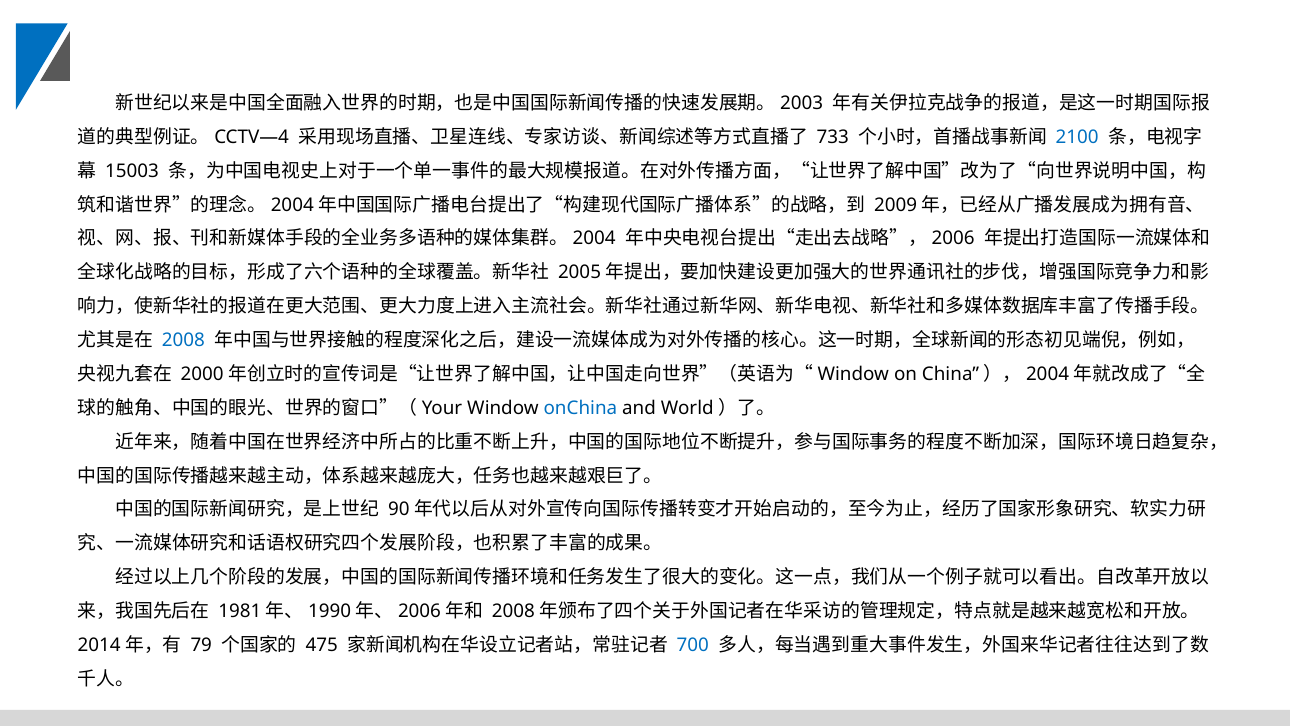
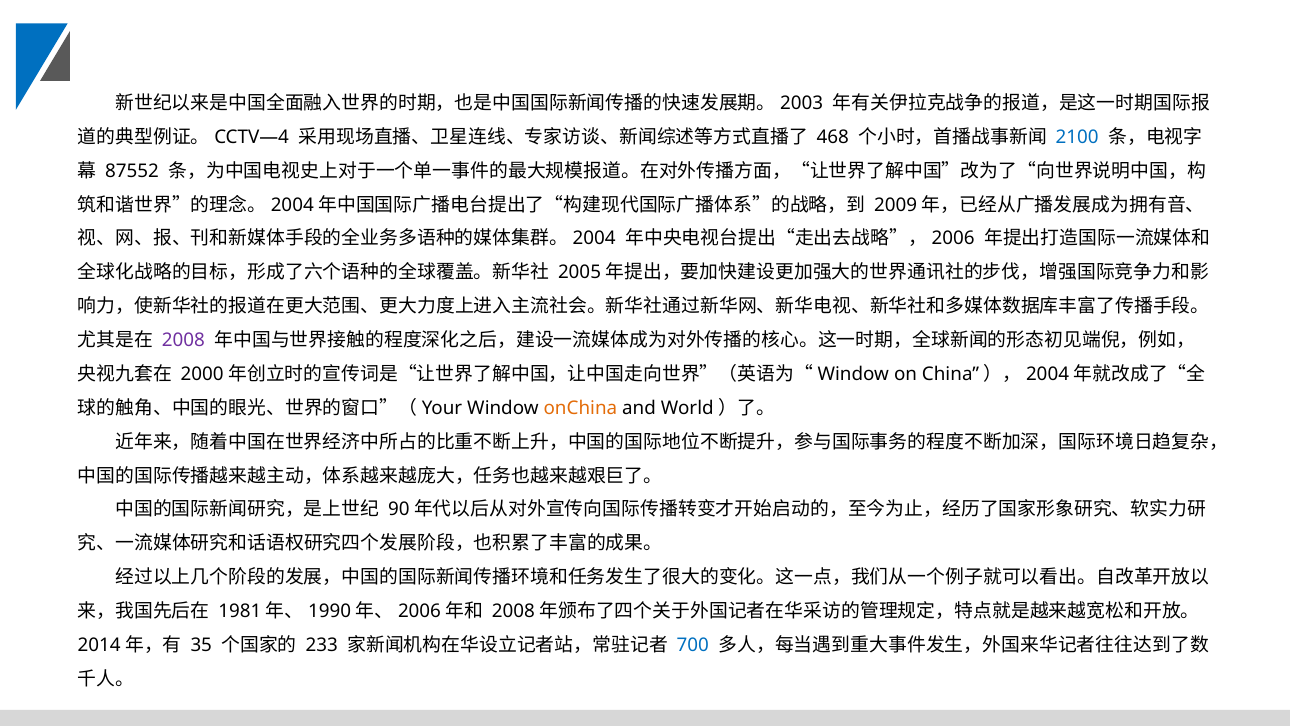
733: 733 -> 468 (833, 137)
15003: 15003 -> 87552 (132, 171)
2008 colour: blue -> purple (183, 340)
onChina colour: blue -> orange (580, 408)
79: 79 -> 35 (201, 645)
475: 475 -> 233 (322, 645)
